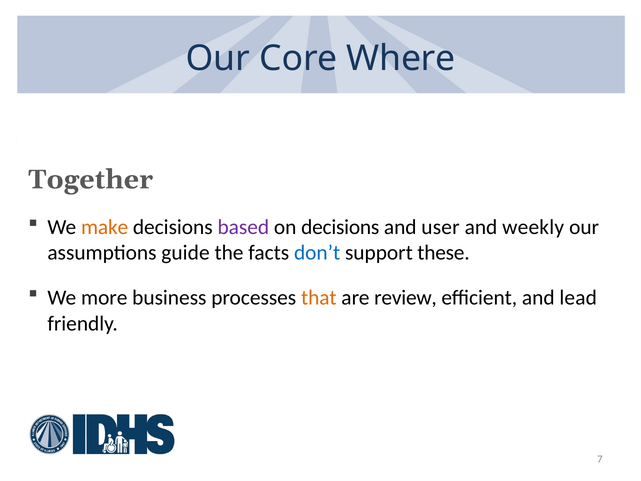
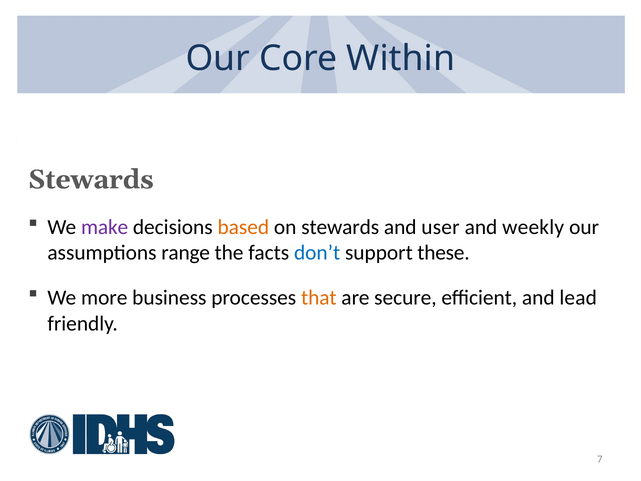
Where: Where -> Within (401, 59)
Together: Together -> Stewards (91, 179)
make colour: orange -> purple (105, 227)
based colour: purple -> orange (243, 227)
on decisions: decisions -> stewards (340, 227)
guide: guide -> range (186, 253)
review: review -> secure (405, 298)
